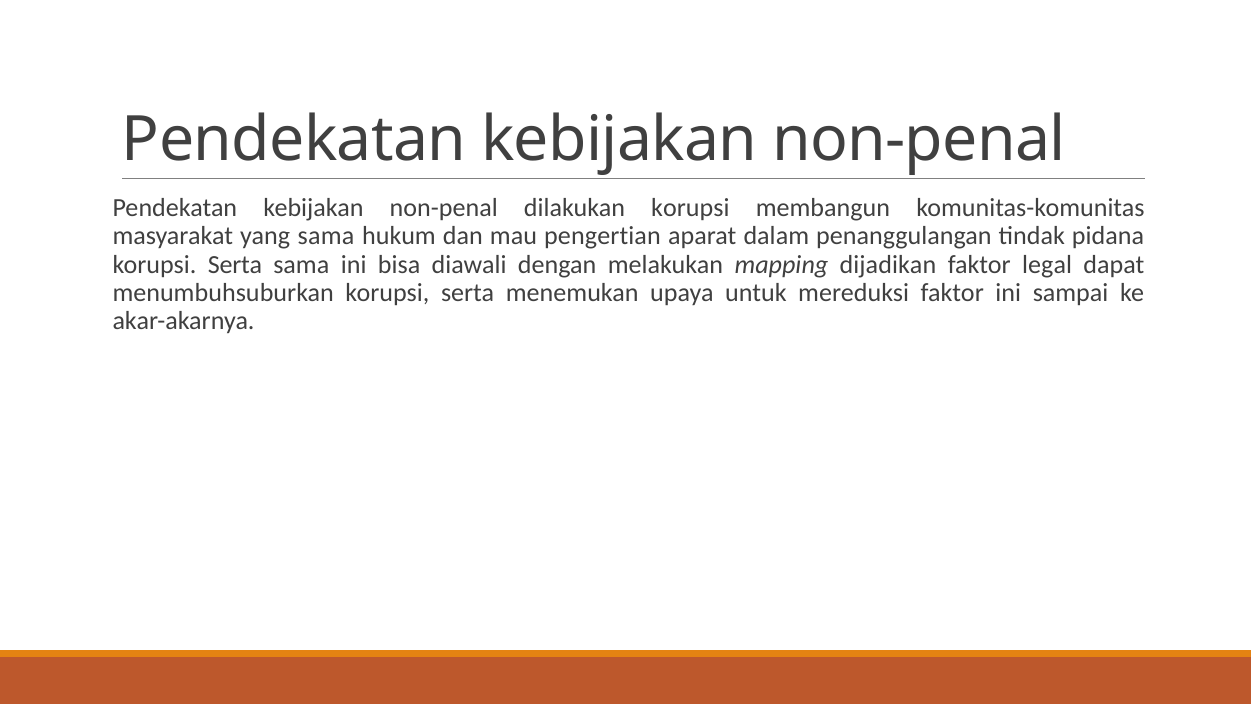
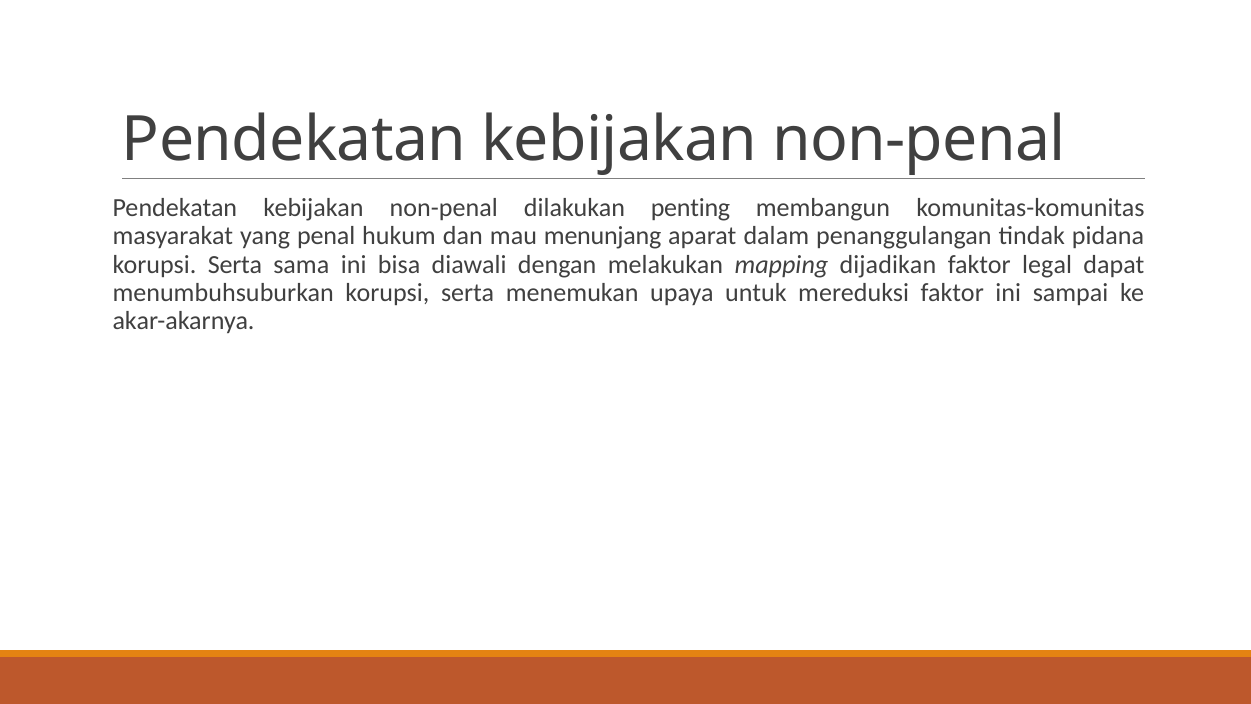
dilakukan korupsi: korupsi -> penting (691, 208)
yang sama: sama -> penal (326, 236)
pengertian: pengertian -> menunjang (603, 236)
